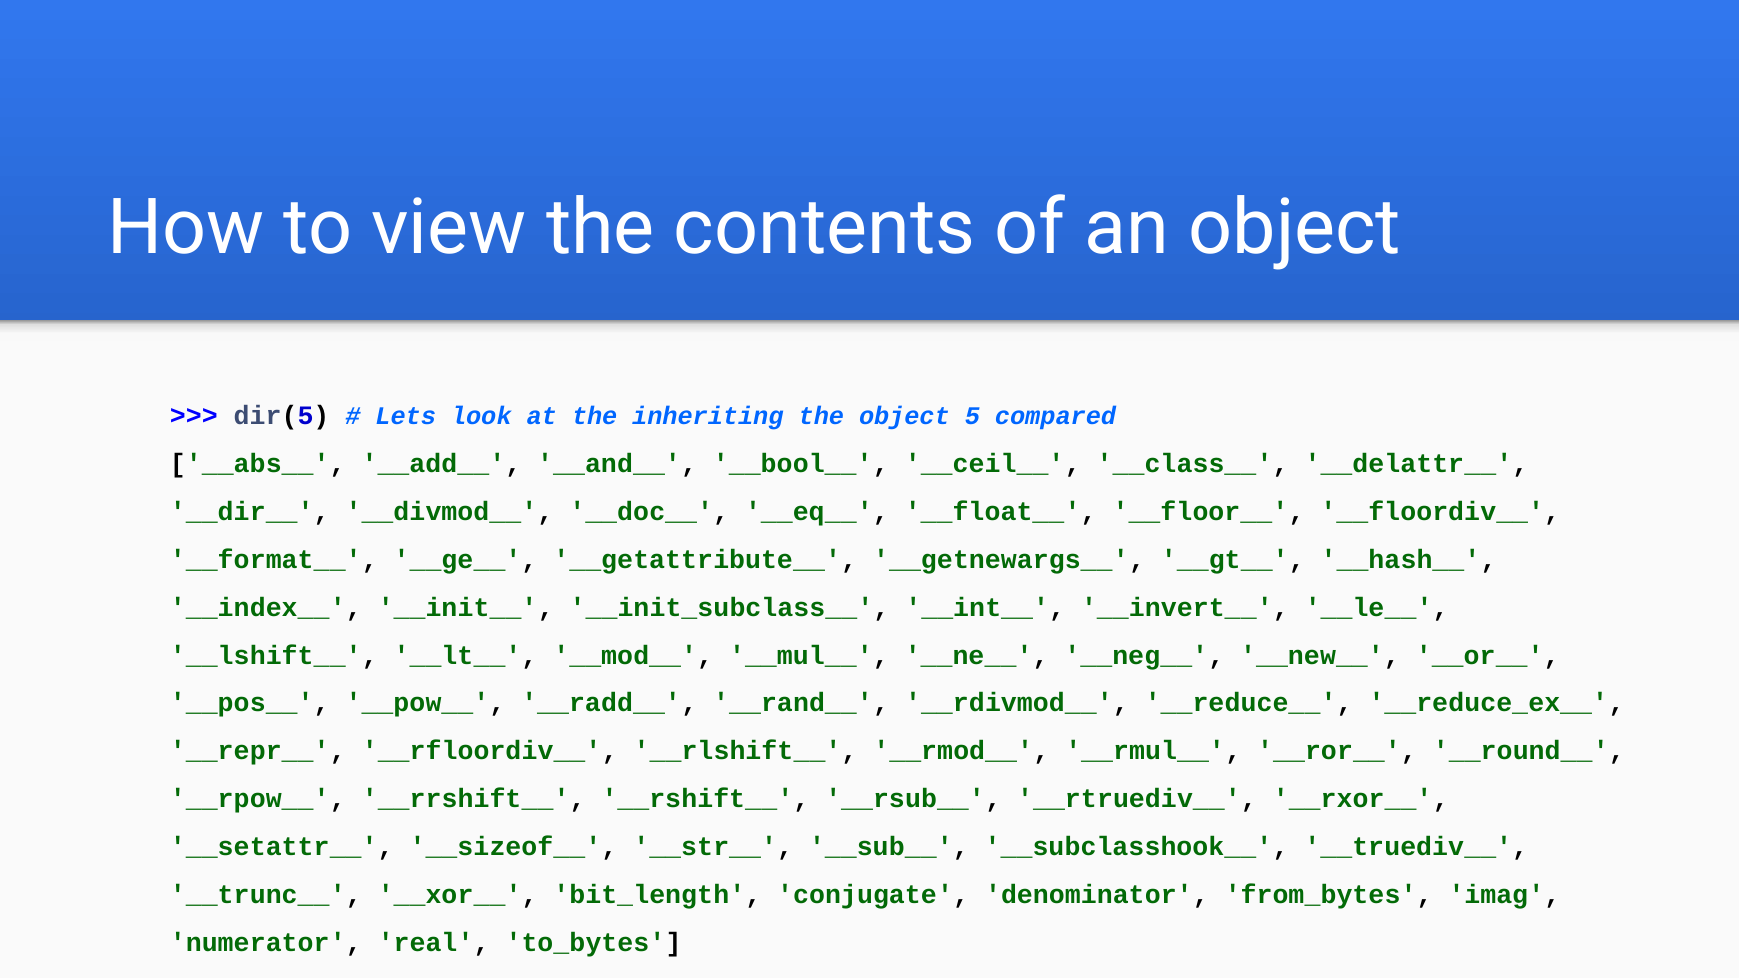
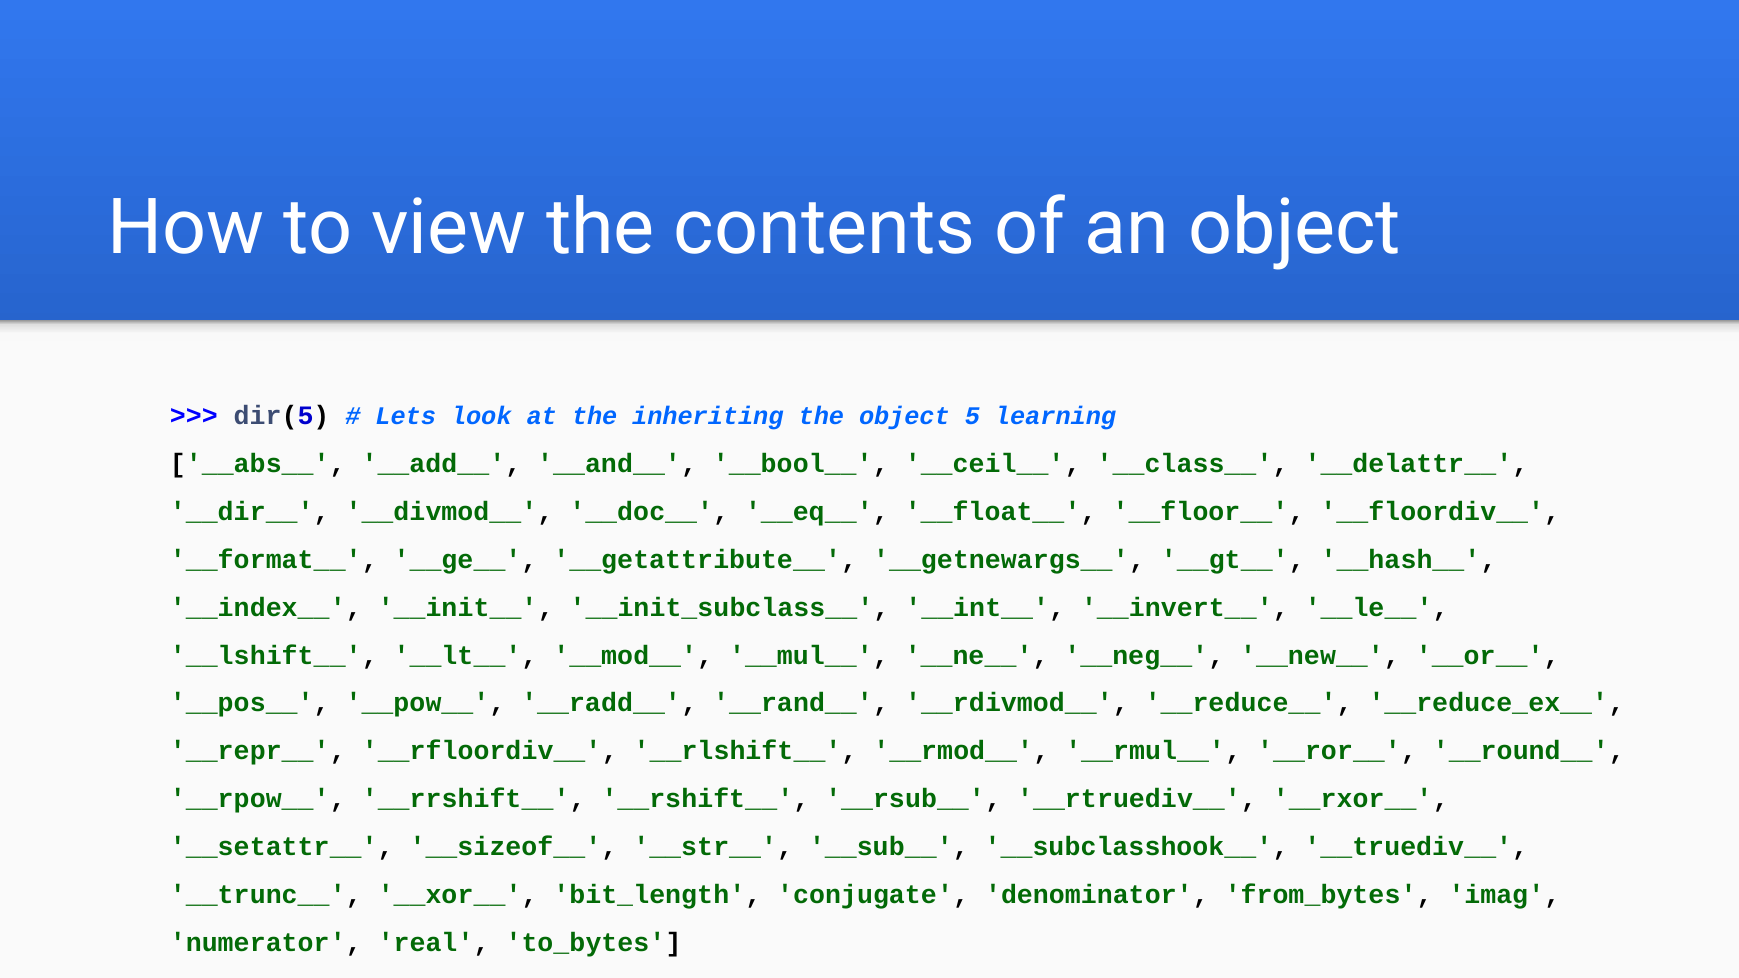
compared: compared -> learning (1056, 417)
